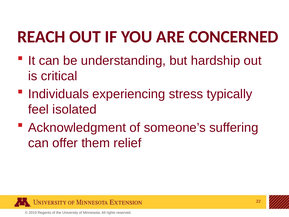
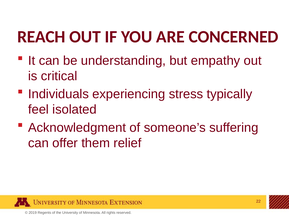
hardship: hardship -> empathy (216, 61)
